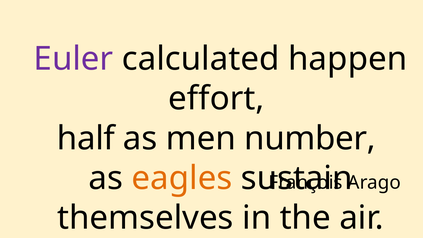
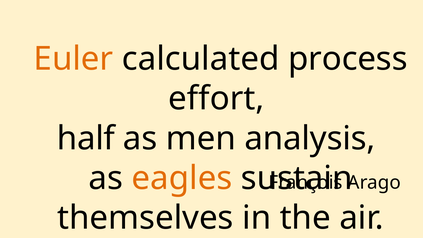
Euler colour: purple -> orange (73, 59)
happen: happen -> process (348, 59)
number: number -> analysis (310, 138)
